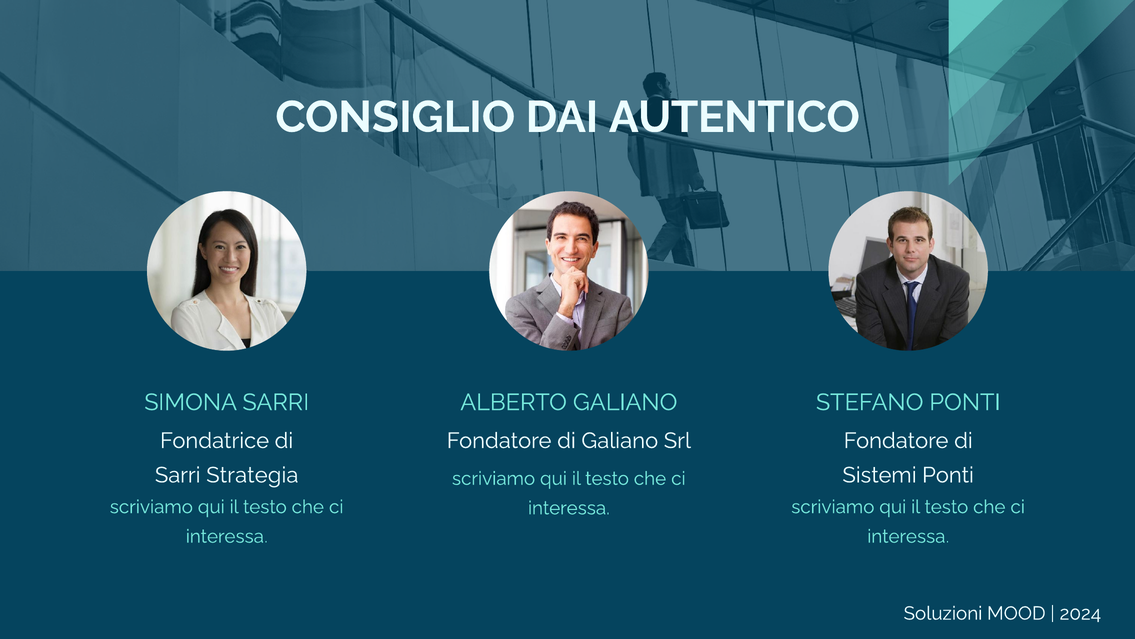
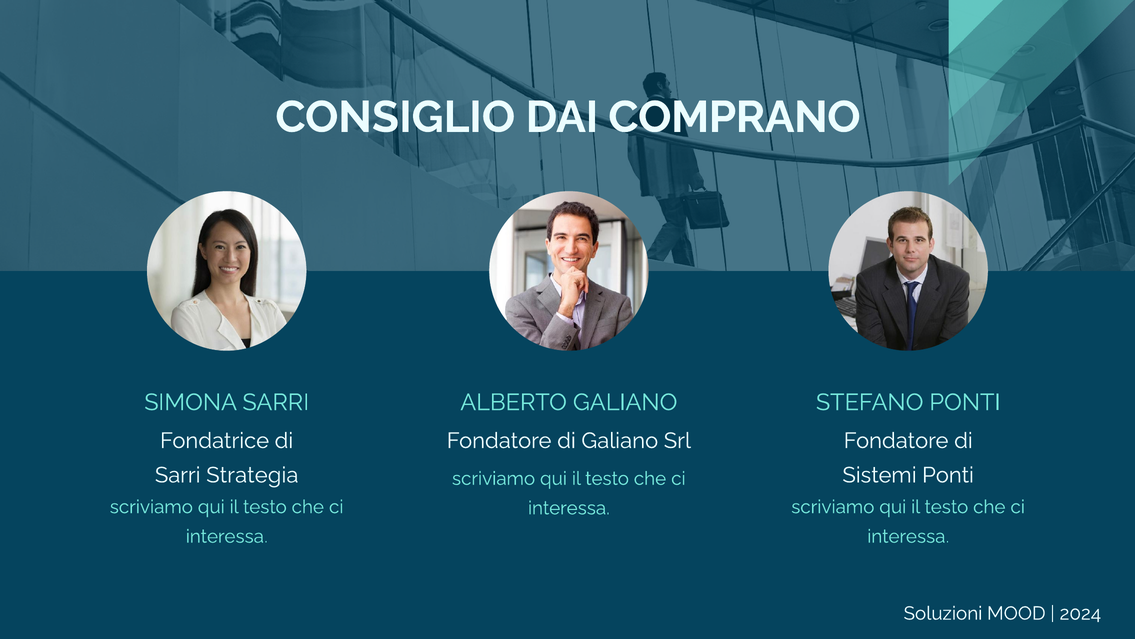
AUTENTICO: AUTENTICO -> COMPRANO (734, 117)
